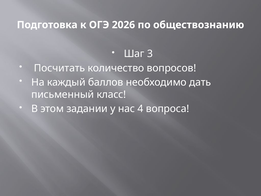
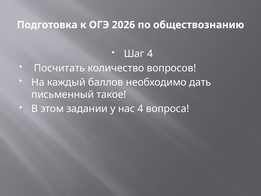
Шаг 3: 3 -> 4 (150, 54)
класс: класс -> такое (111, 94)
